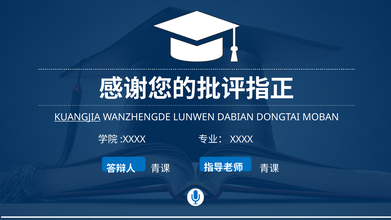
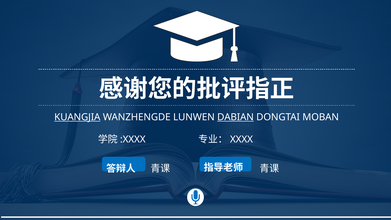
DABIAN underline: none -> present (235, 117)
